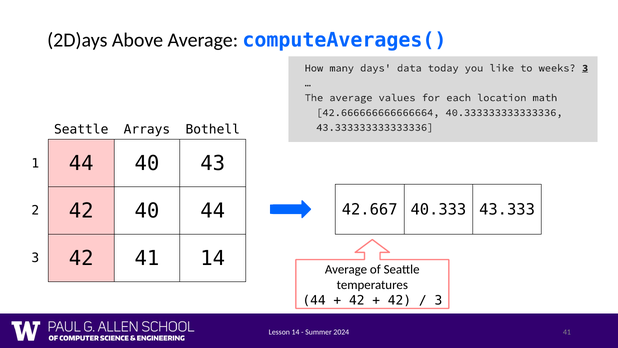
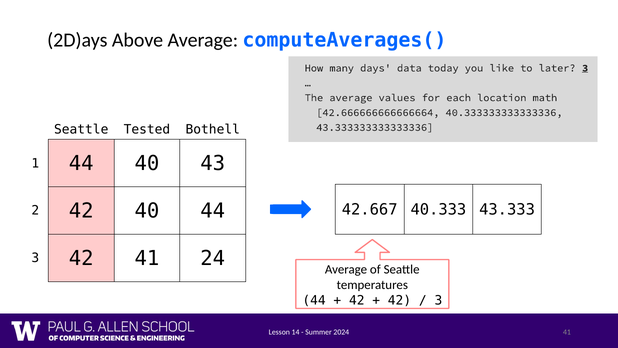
weeks: weeks -> later (557, 68)
Arrays: Arrays -> Tested (147, 130)
41 14: 14 -> 24 (213, 258)
